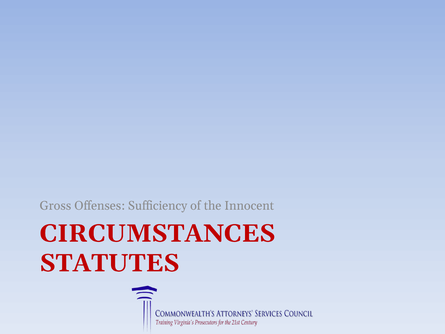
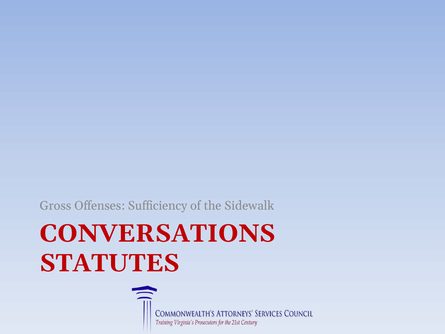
Innocent: Innocent -> Sidewalk (249, 206)
CIRCUMSTANCES: CIRCUMSTANCES -> CONVERSATIONS (157, 233)
